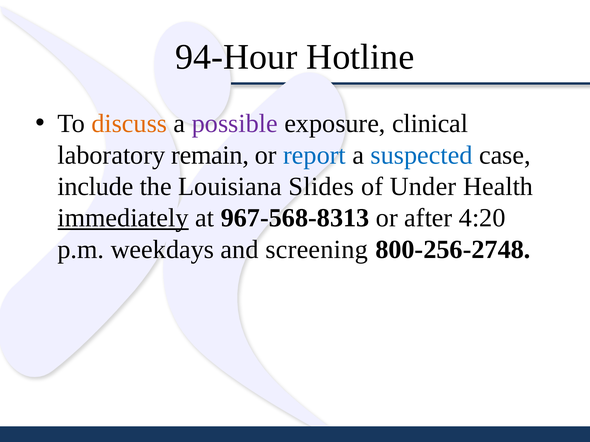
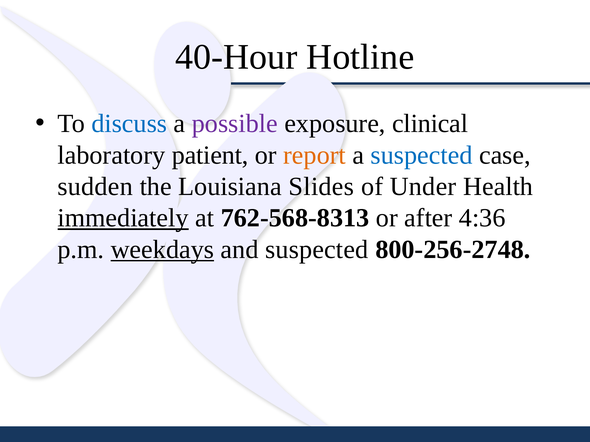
94-Hour: 94-Hour -> 40-Hour (236, 57)
discuss colour: orange -> blue (129, 124)
remain: remain -> patient (210, 155)
report colour: blue -> orange (315, 155)
include: include -> sudden (95, 187)
967-568-8313: 967-568-8313 -> 762-568-8313 (295, 218)
4:20: 4:20 -> 4:36 (482, 218)
weekdays underline: none -> present (162, 250)
and screening: screening -> suspected (317, 250)
